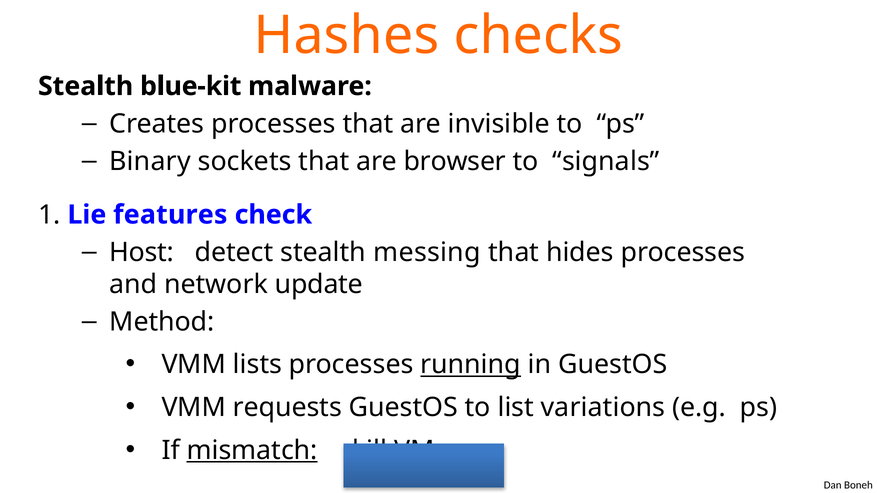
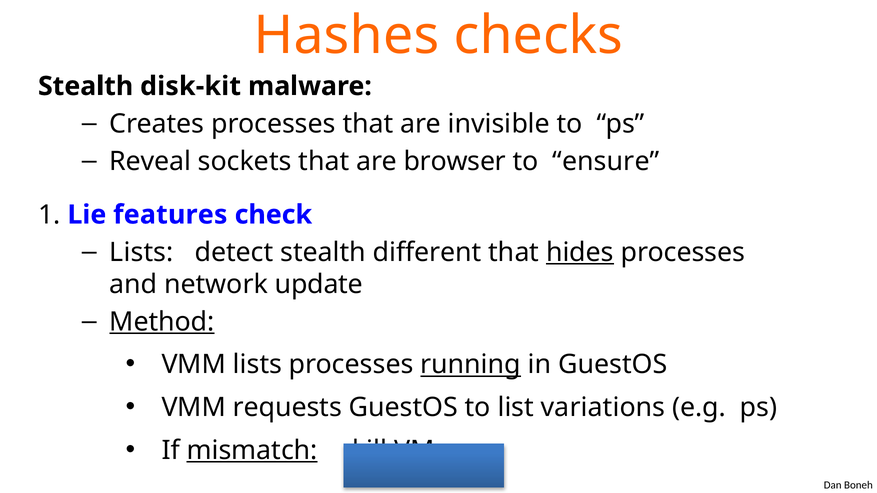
blue-kit: blue-kit -> disk-kit (191, 86)
Binary: Binary -> Reveal (150, 161)
signals: signals -> ensure (606, 161)
Host: Host -> Lists (141, 252)
messing: messing -> different (427, 252)
hides underline: none -> present (580, 252)
Method underline: none -> present (162, 322)
